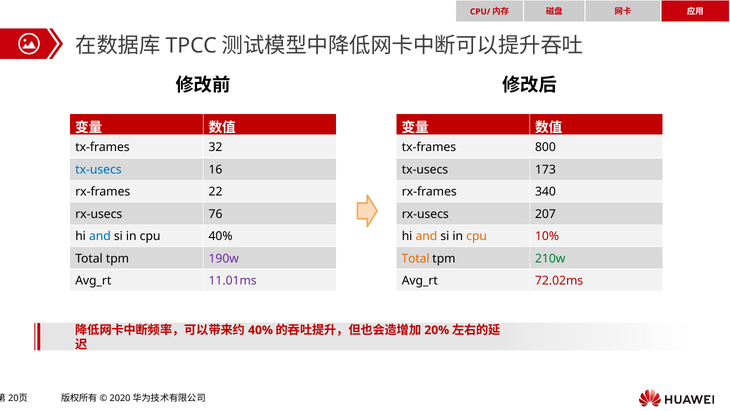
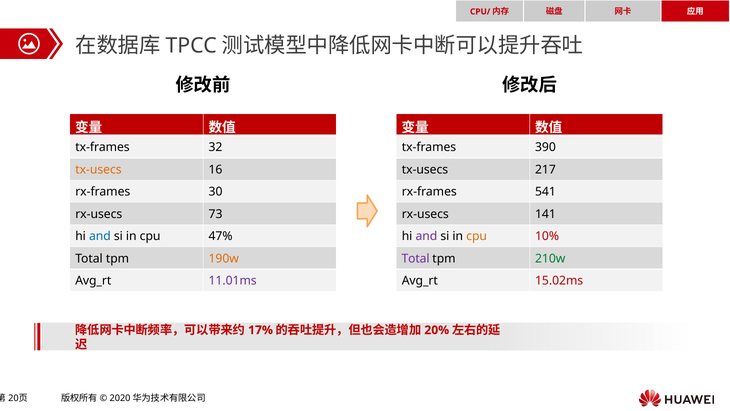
800: 800 -> 390 (545, 147)
tx-usecs colour: blue -> orange (98, 169)
173: 173 -> 217 (545, 169)
22: 22 -> 30 (216, 192)
340: 340 -> 541 (545, 192)
76: 76 -> 73 (216, 214)
207: 207 -> 141 (545, 214)
cpu 40%: 40% -> 47% (221, 236)
and colour: orange -> purple (426, 236)
190w colour: purple -> orange (224, 258)
Total colour: orange -> purple (416, 258)
72.02ms: 72.02ms -> 15.02ms (559, 280)
40%: 40% -> 17% (260, 330)
